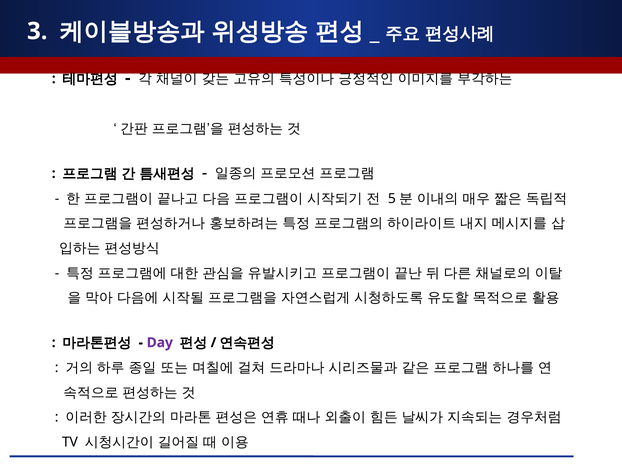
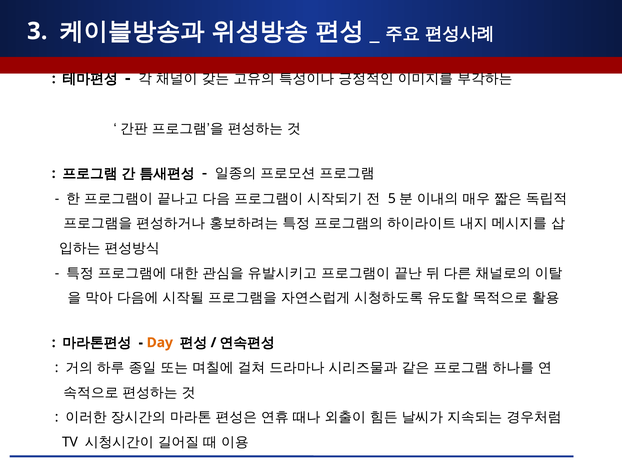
Day colour: purple -> orange (160, 343)
